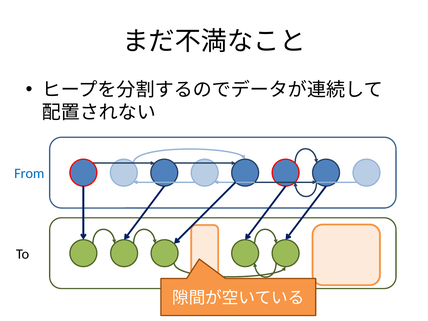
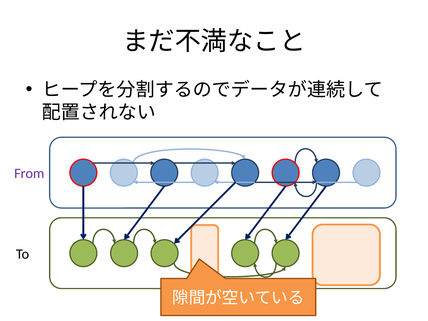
From colour: blue -> purple (29, 173)
